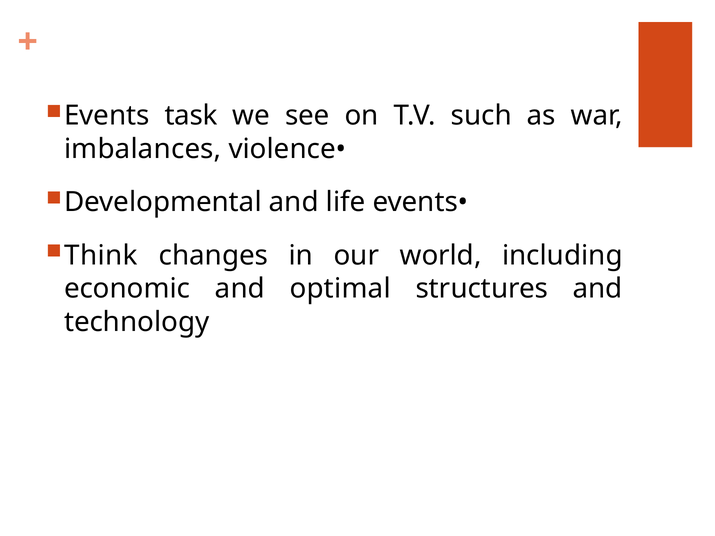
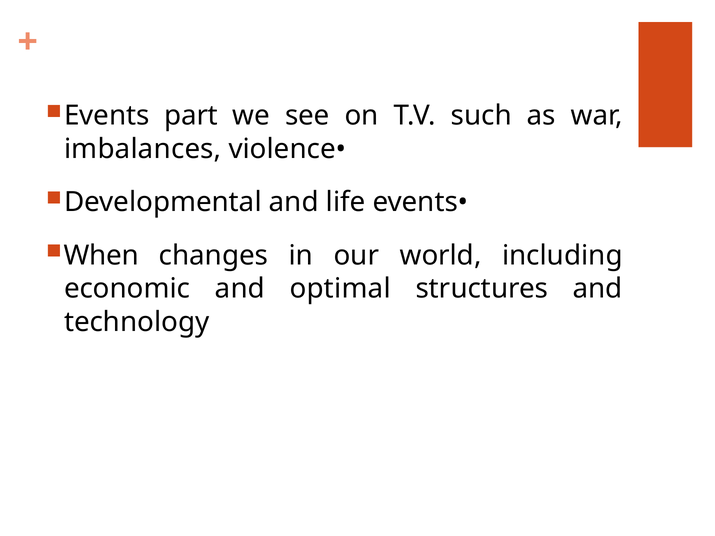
task: task -> part (191, 116)
Think: Think -> When (101, 256)
